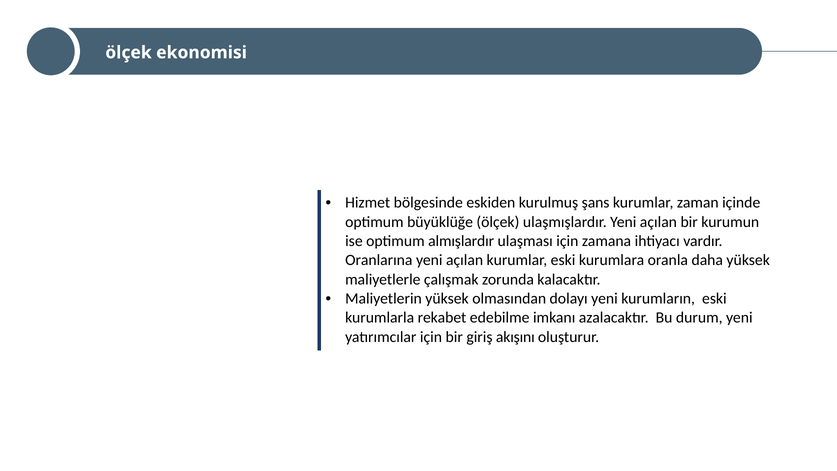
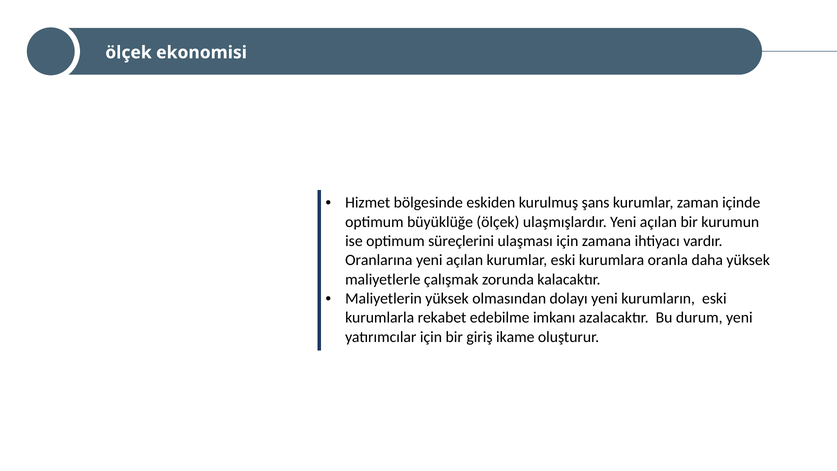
almışlardır: almışlardır -> süreçlerini (461, 241)
akışını: akışını -> ikame (515, 337)
